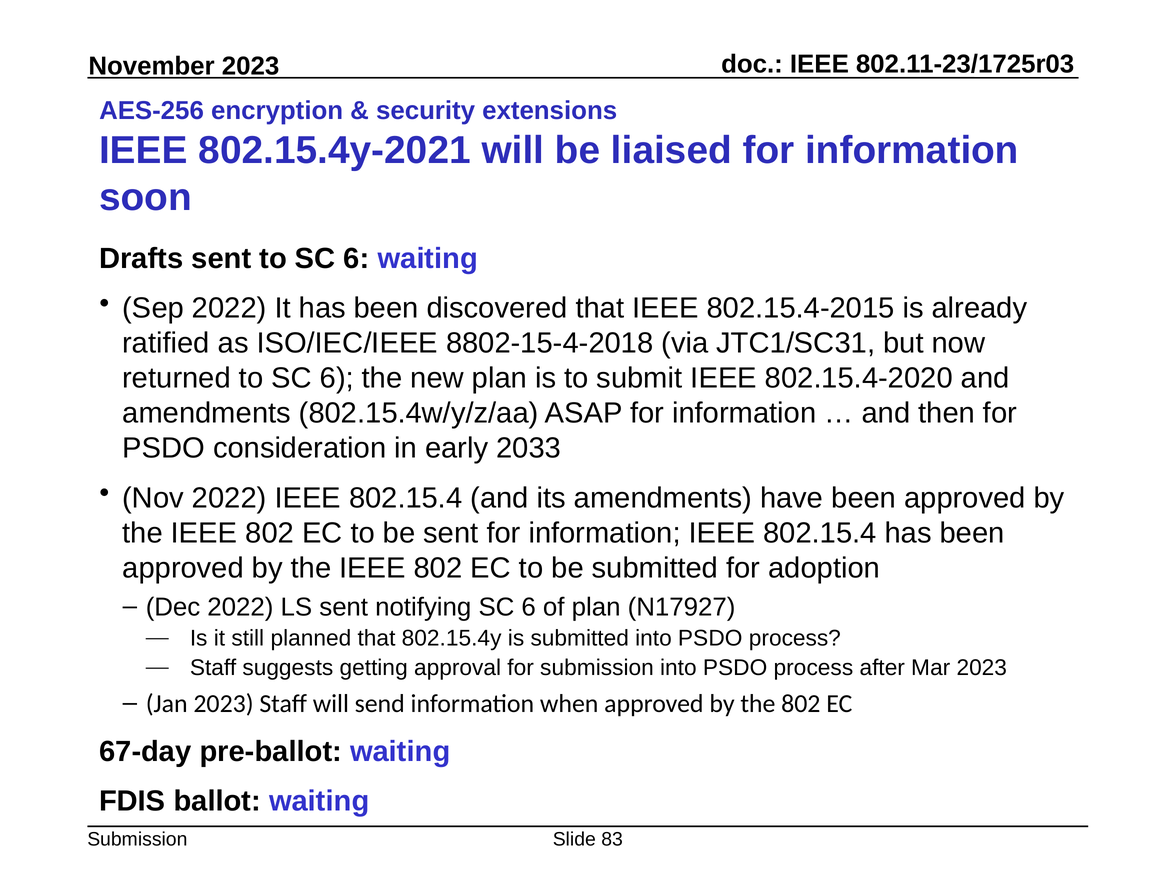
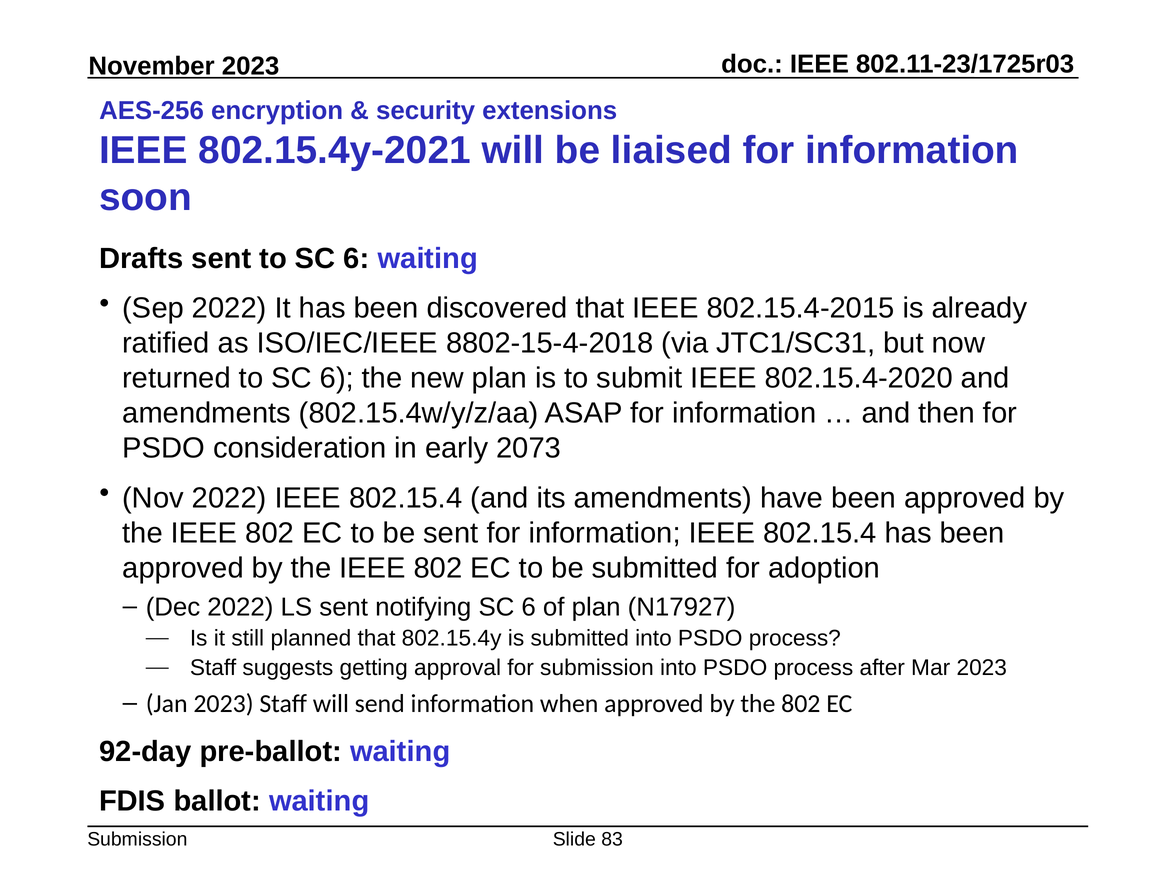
2033: 2033 -> 2073 (529, 448)
67-day: 67-day -> 92-day (145, 751)
